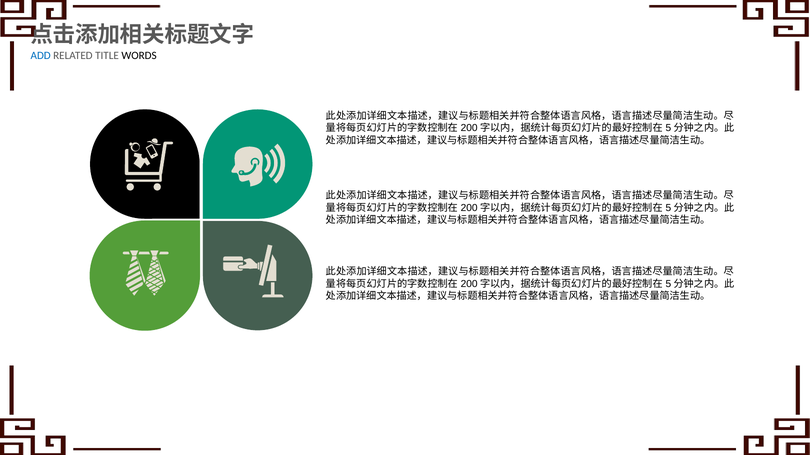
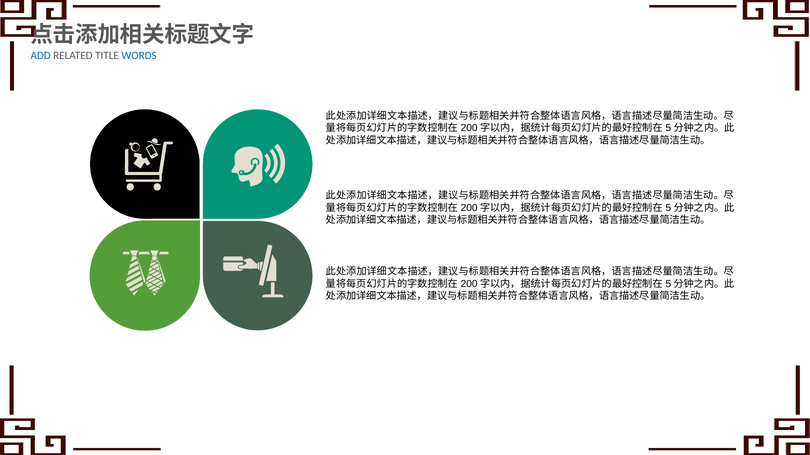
WORDS colour: black -> blue (139, 55)
